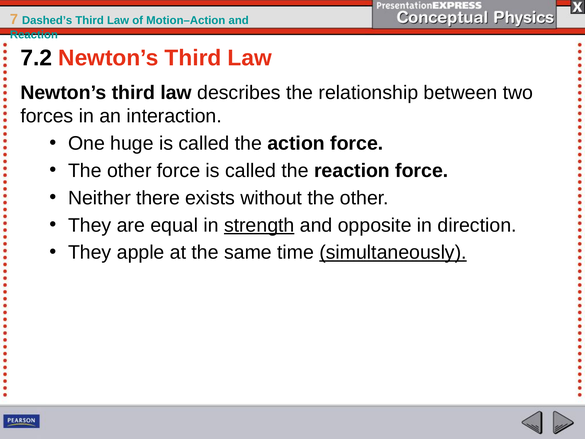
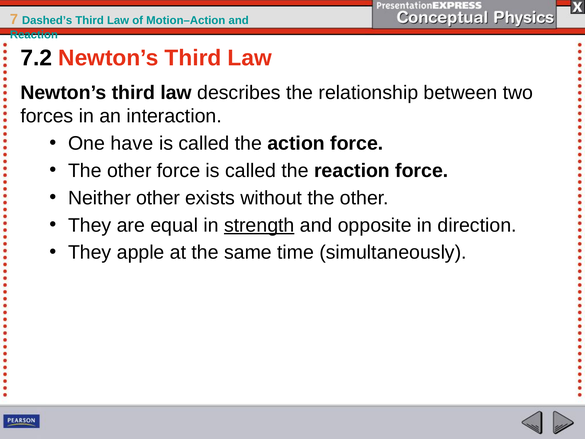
huge: huge -> have (132, 143)
Neither there: there -> other (158, 198)
simultaneously underline: present -> none (393, 252)
